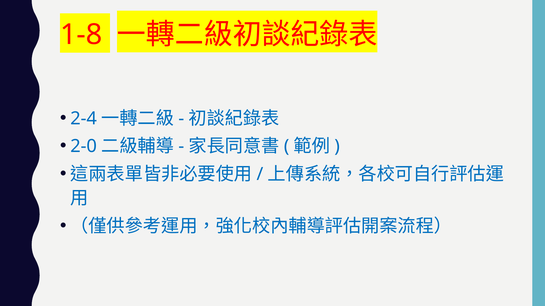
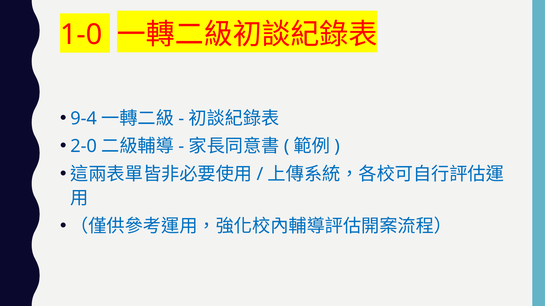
1-8: 1-8 -> 1-0 (81, 35)
2-4: 2-4 -> 9-4 (84, 119)
